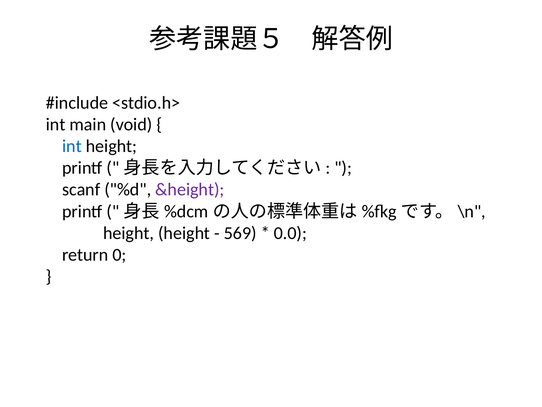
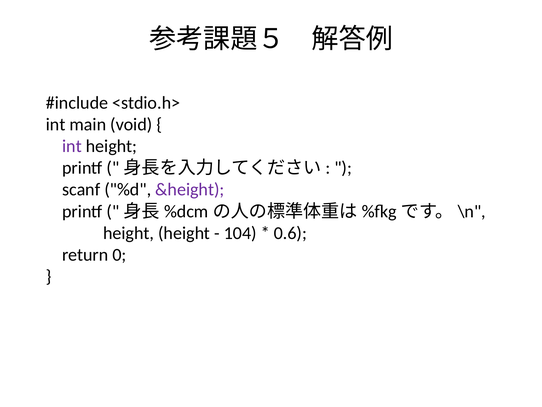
int colour: blue -> purple (72, 146)
569: 569 -> 104 (240, 233)
0.0: 0.0 -> 0.6 (290, 233)
